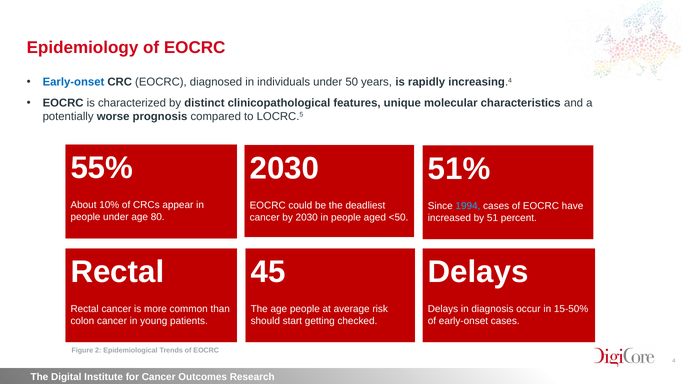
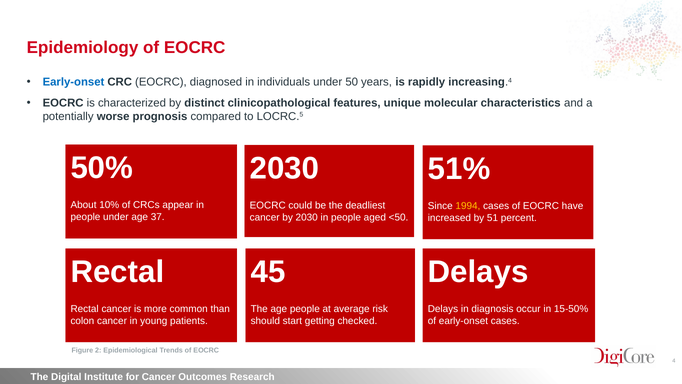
55%: 55% -> 50% (102, 168)
1994 colour: light blue -> yellow (468, 206)
80: 80 -> 37 (158, 217)
